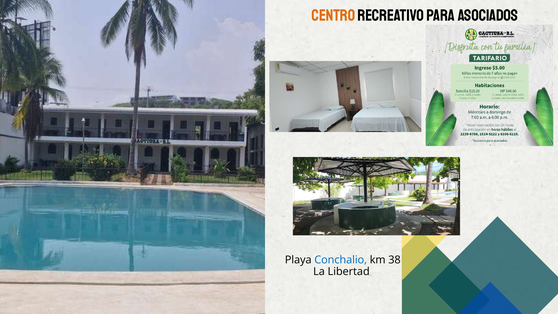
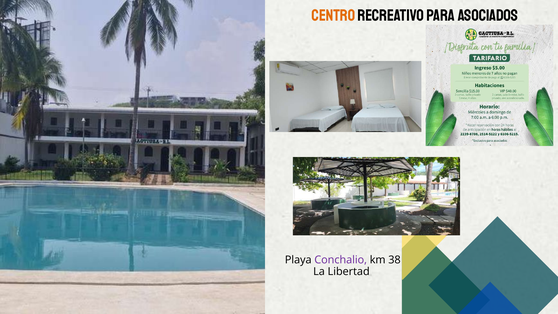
Conchalio colour: blue -> purple (341, 260)
